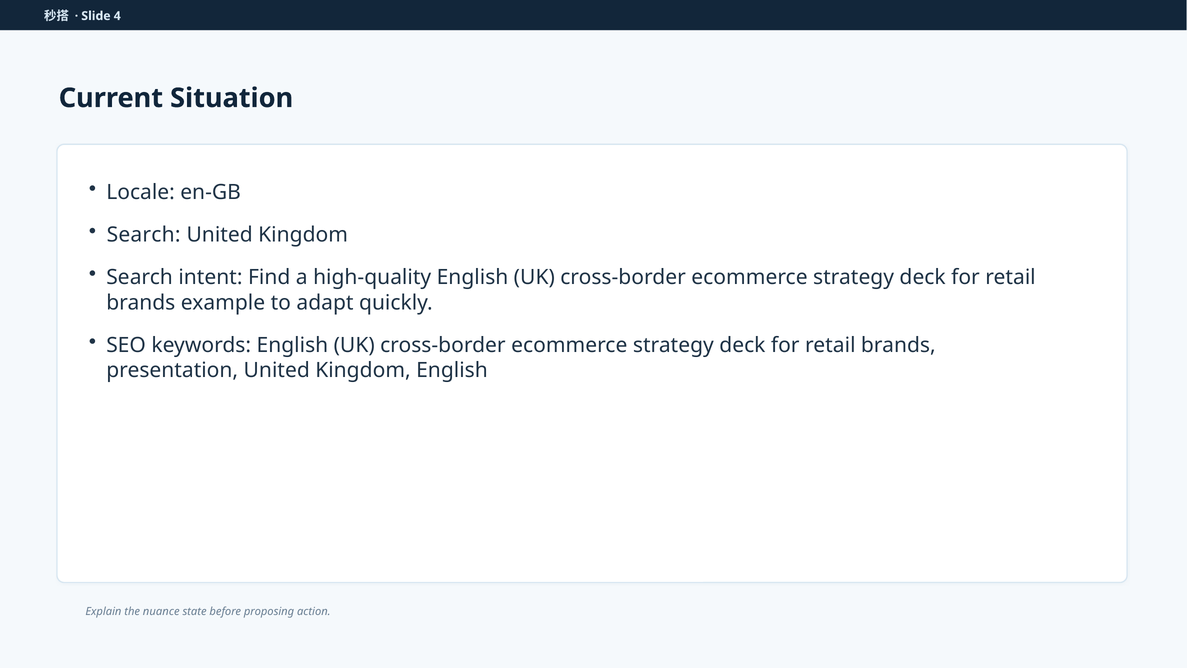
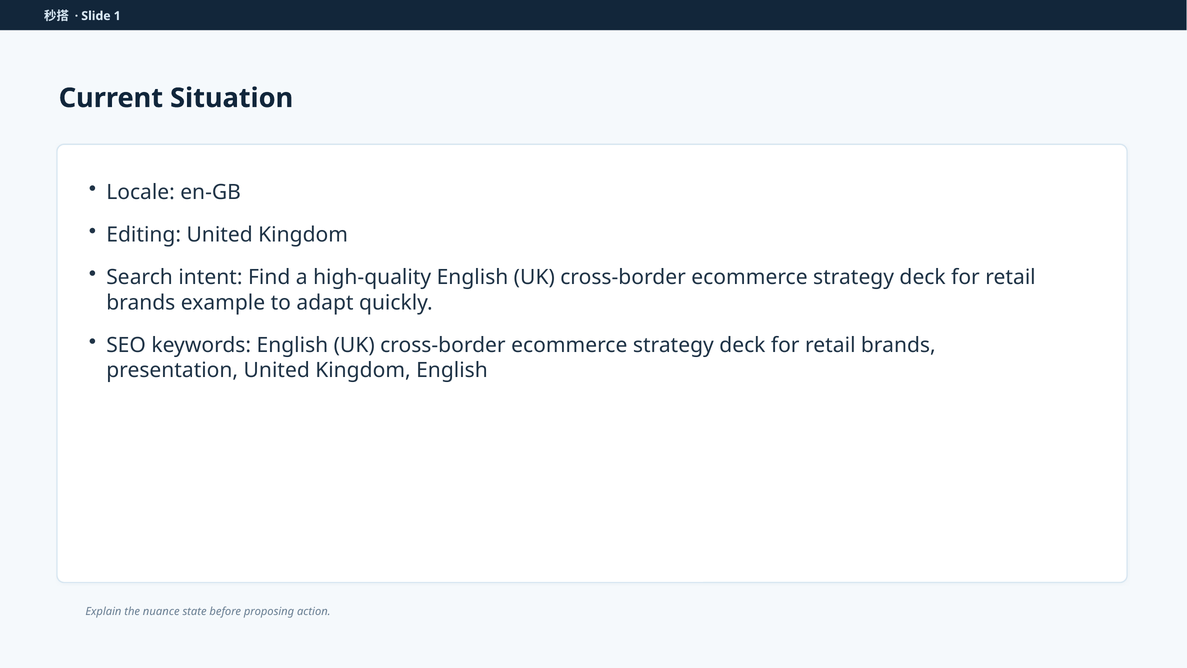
4: 4 -> 1 (117, 16)
Search: Search -> Editing (144, 235)
